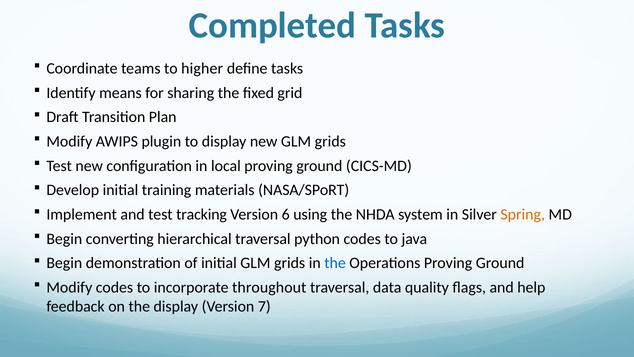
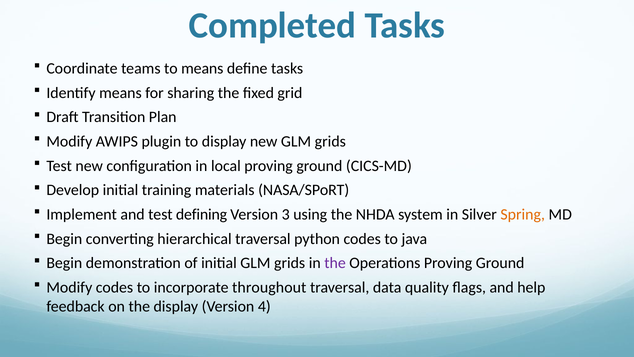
to higher: higher -> means (202, 68)
tracking: tracking -> defining (202, 214)
6: 6 -> 3 (286, 214)
the colour: blue -> purple (335, 263)
7: 7 -> 4 (264, 306)
